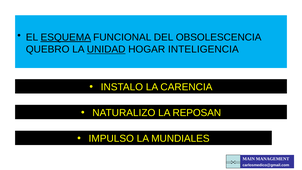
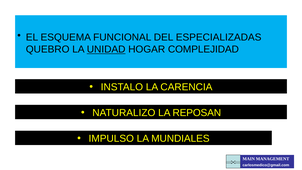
ESQUEMA underline: present -> none (66, 37)
OBSOLESCENCIA: OBSOLESCENCIA -> ESPECIALIZADAS (219, 37)
INTELIGENCIA: INTELIGENCIA -> COMPLEJIDAD (203, 49)
